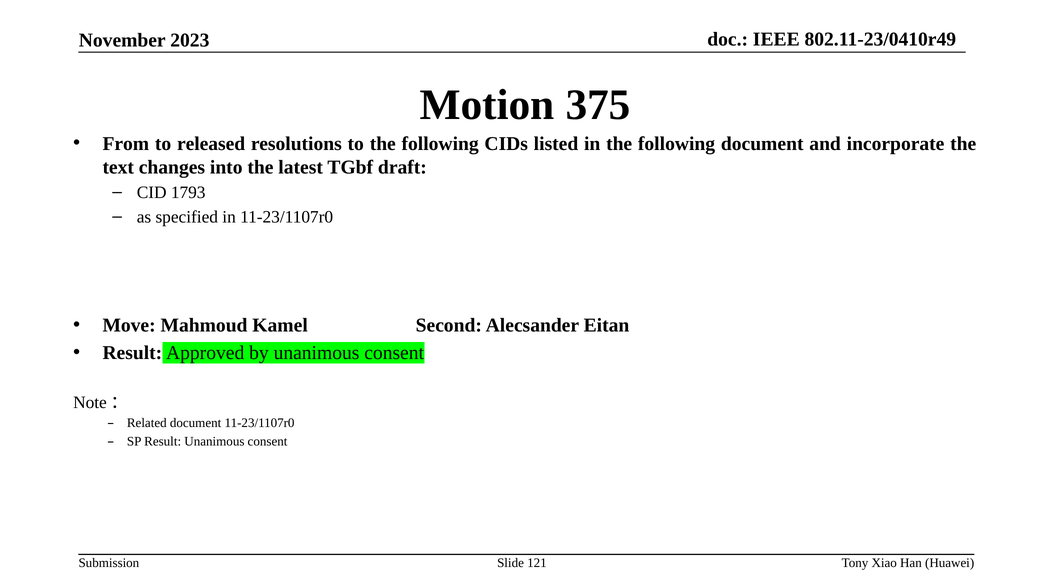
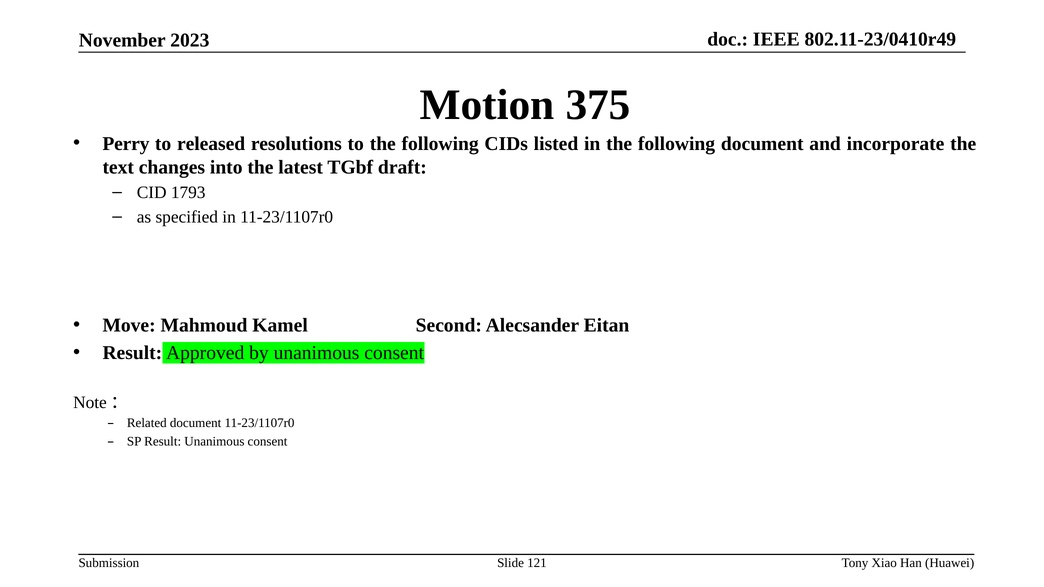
From: From -> Perry (126, 144)
